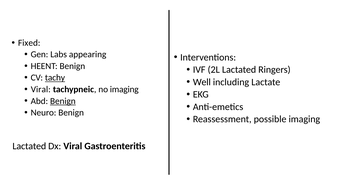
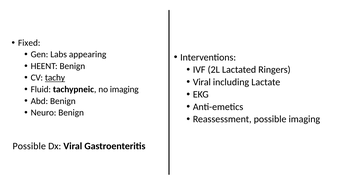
Well: Well -> Viral (202, 82)
Viral: Viral -> Fluid (41, 89)
Benign underline: present -> none (63, 101)
Lactated: Lactated -> Possible (29, 146)
